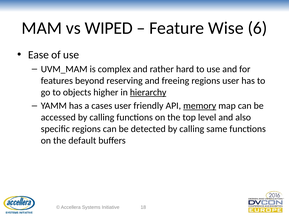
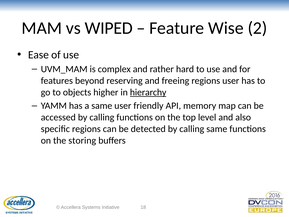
6: 6 -> 2 (257, 28)
a cases: cases -> same (102, 106)
memory underline: present -> none (200, 106)
default: default -> storing (82, 140)
